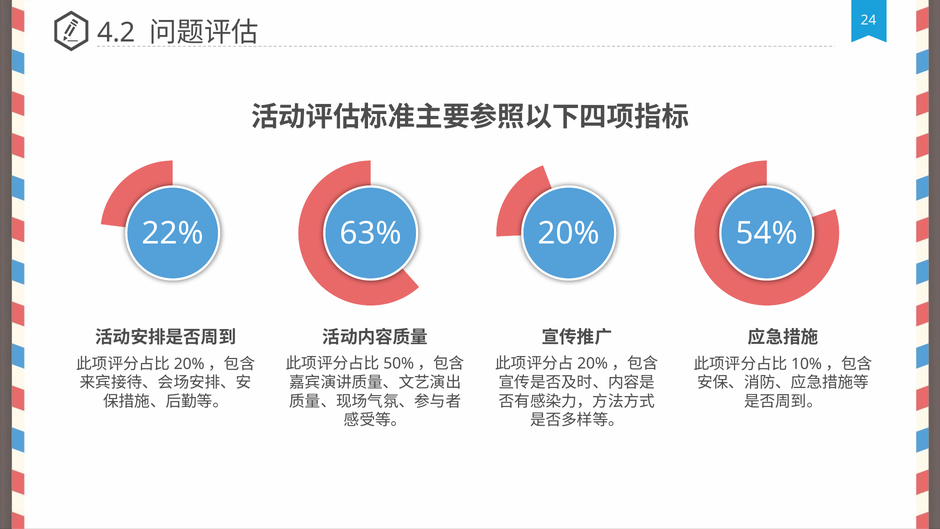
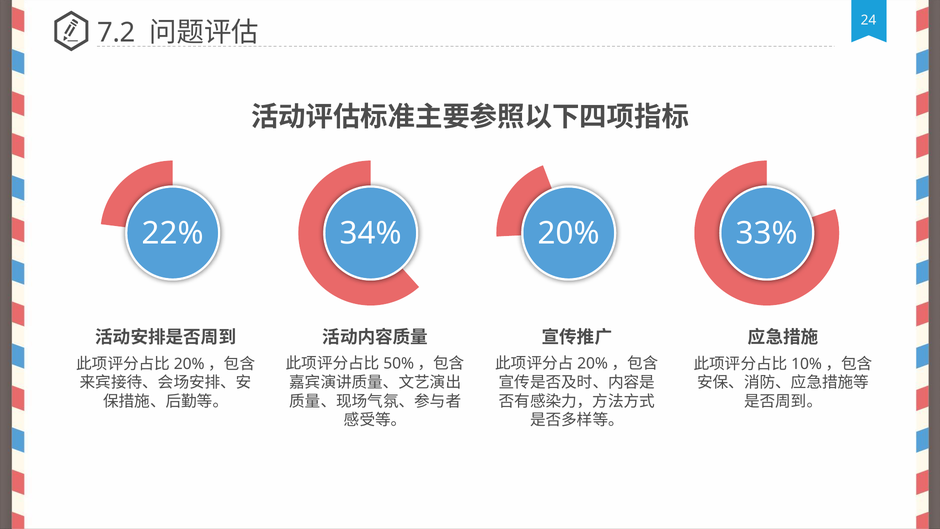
4.2: 4.2 -> 7.2 (116, 32)
63%: 63% -> 34% (371, 233)
54%: 54% -> 33% (767, 233)
